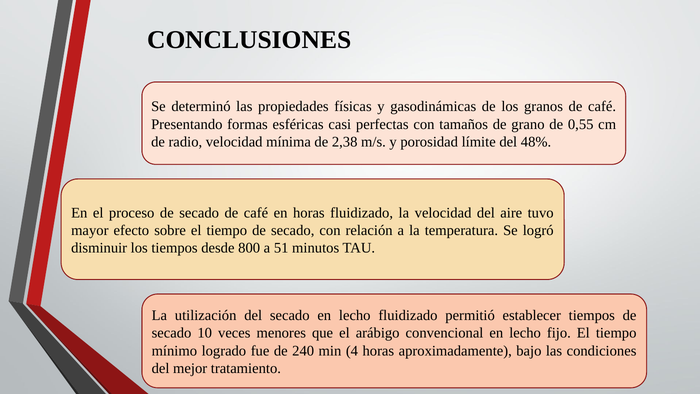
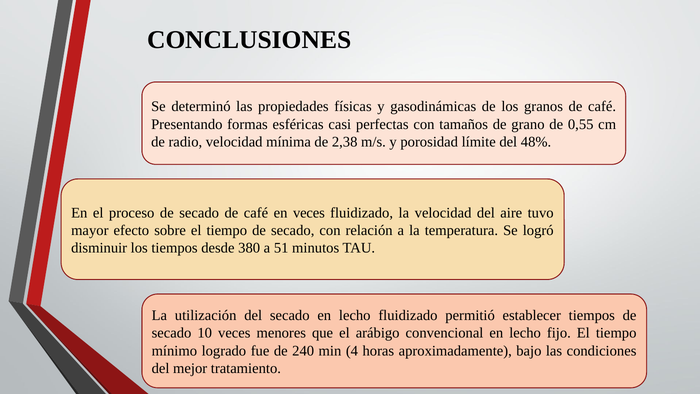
en horas: horas -> veces (309, 213)
800: 800 -> 380 (249, 248)
